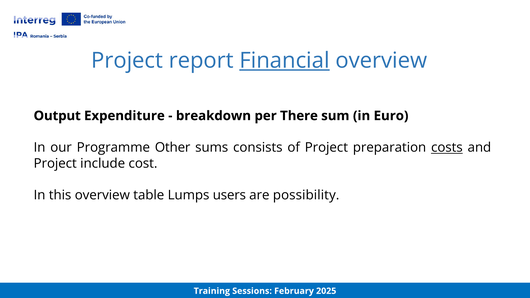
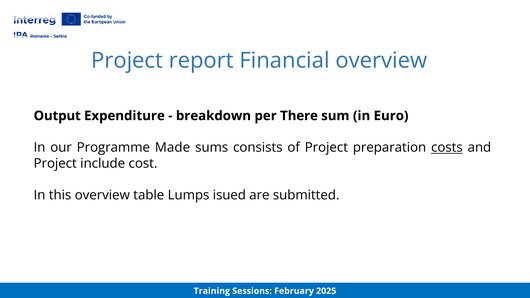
Financial underline: present -> none (285, 61)
Other: Other -> Made (173, 148)
users: users -> isued (229, 195)
possibility: possibility -> submitted (306, 195)
